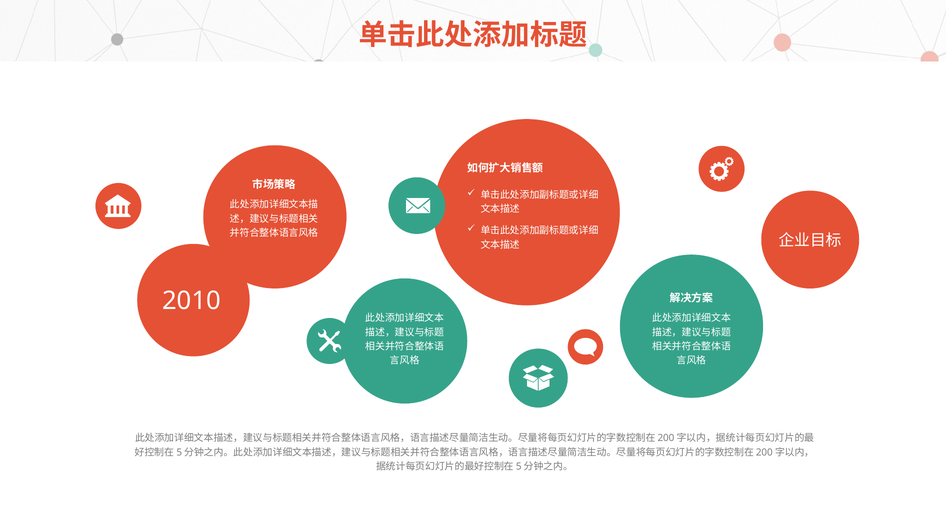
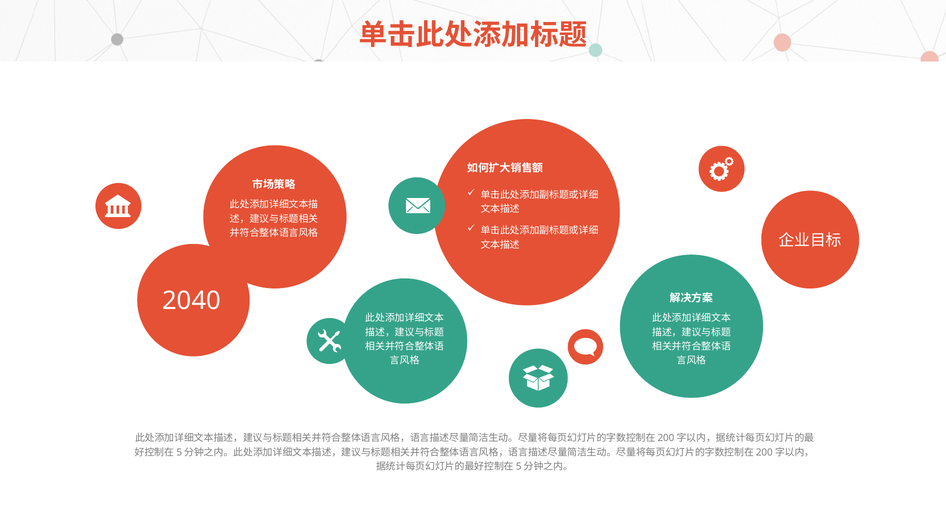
2010: 2010 -> 2040 (192, 301)
